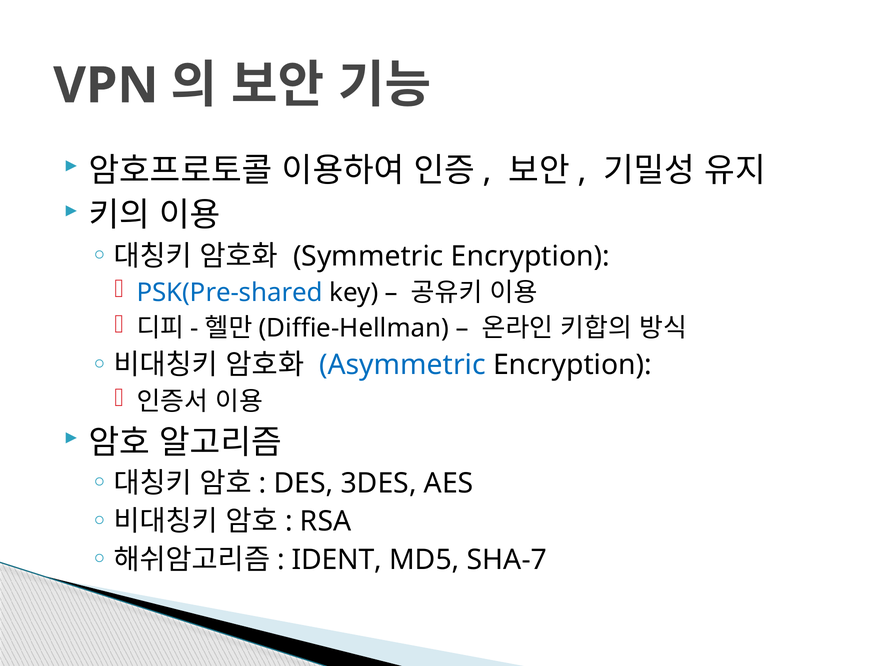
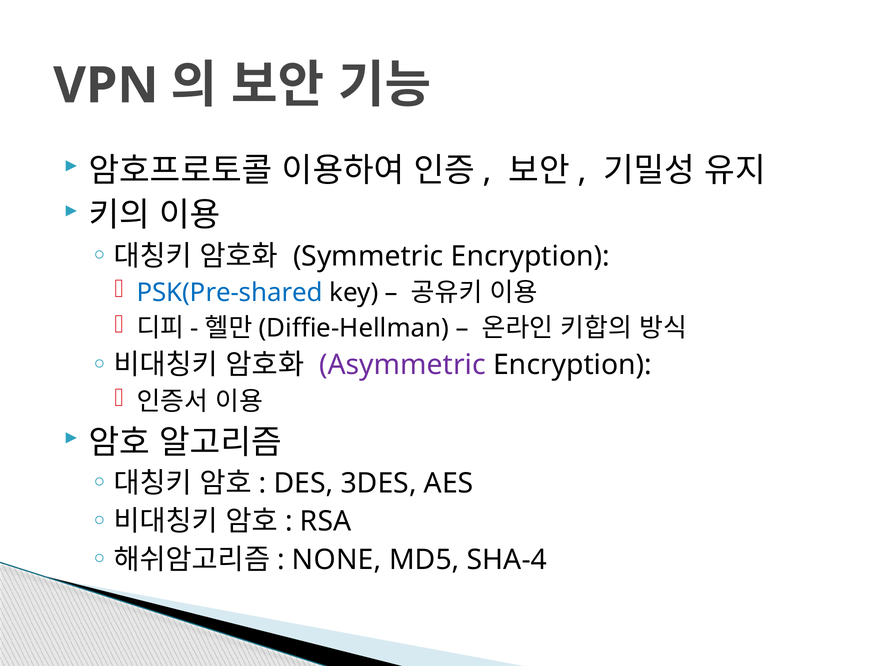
Asymmetric colour: blue -> purple (403, 365)
IDENT: IDENT -> NONE (337, 560)
SHA-7: SHA-7 -> SHA-4 (507, 560)
